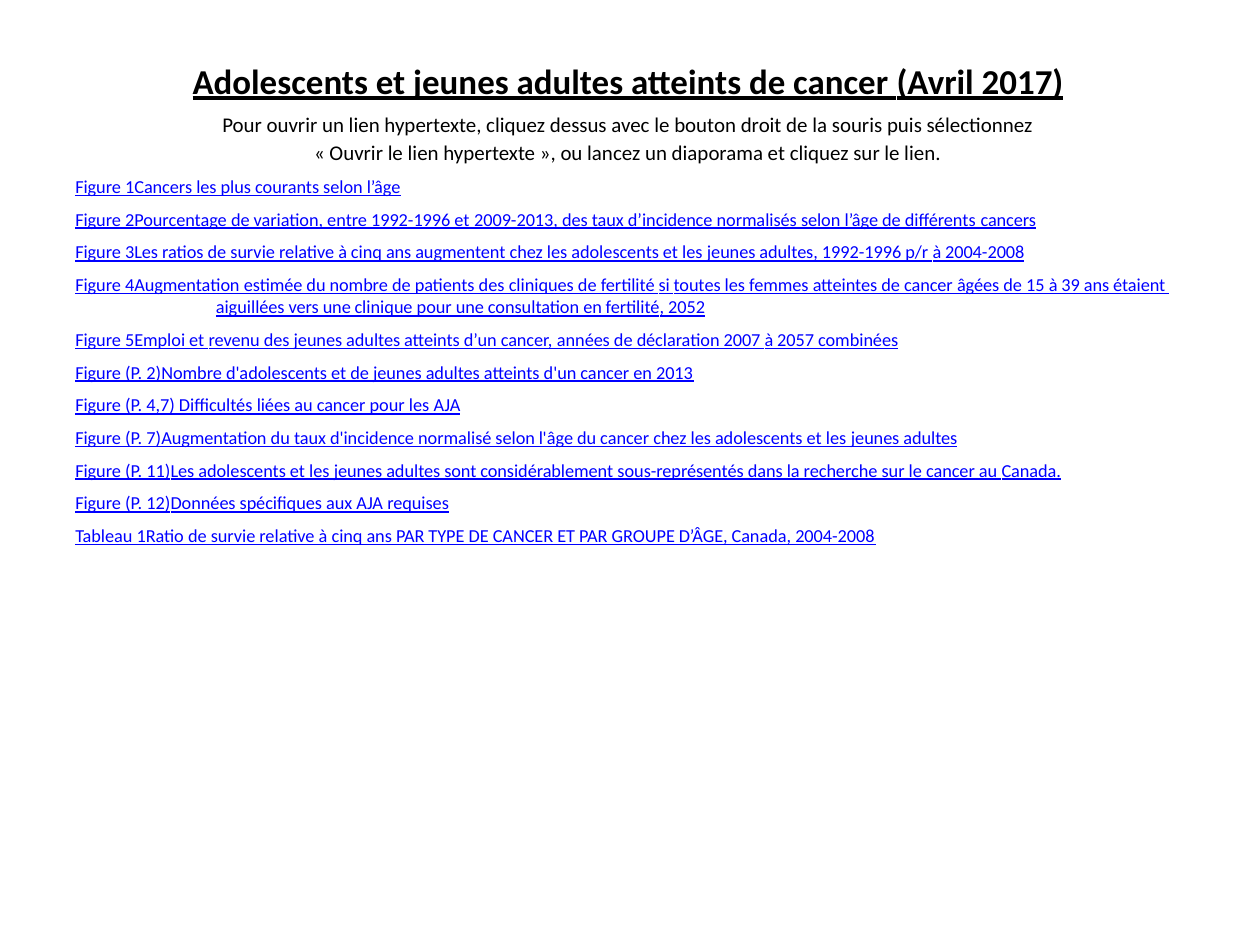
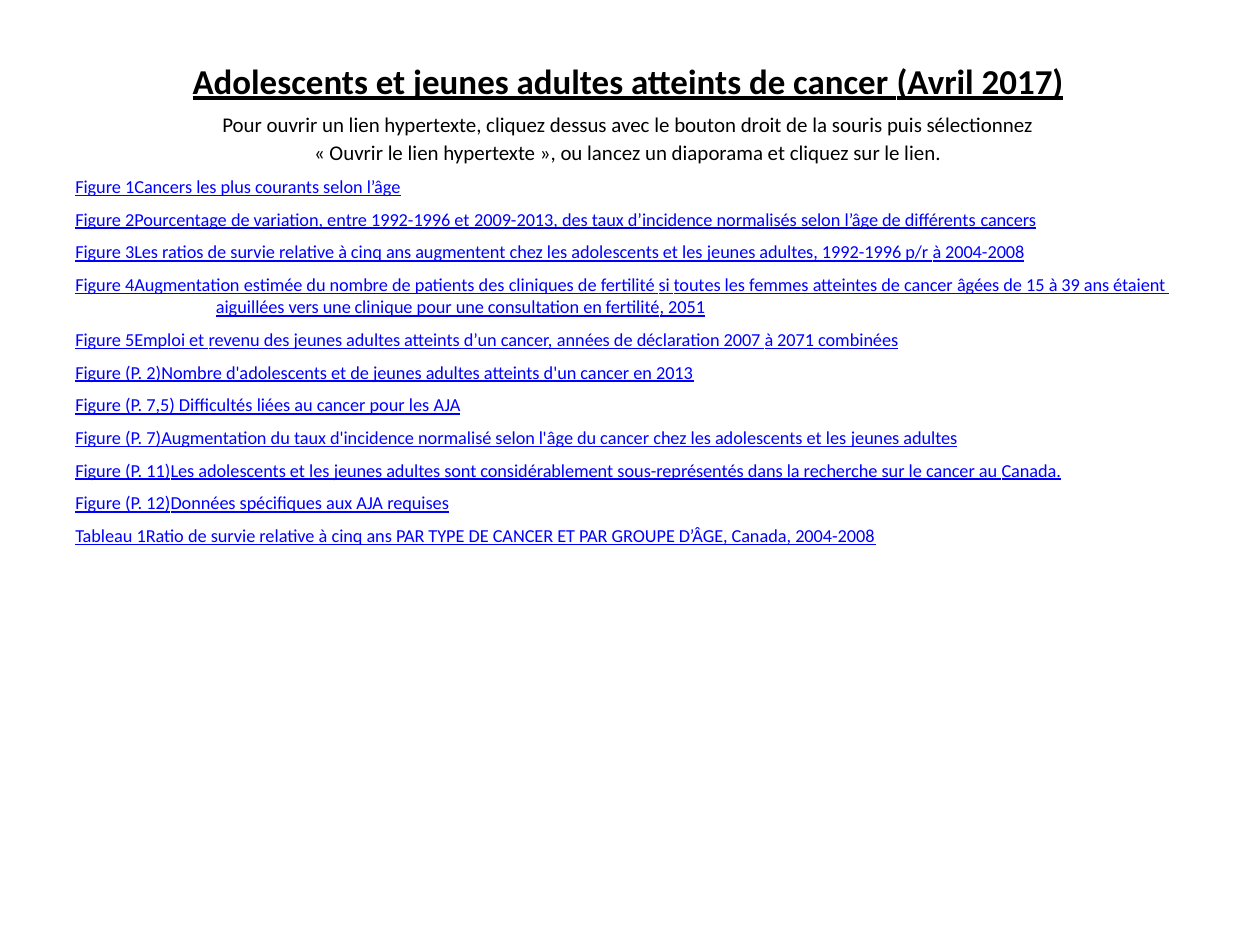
2052: 2052 -> 2051 (687, 308)
2057: 2057 -> 2071 (796, 340)
4,7: 4,7 -> 7,5 (161, 406)
